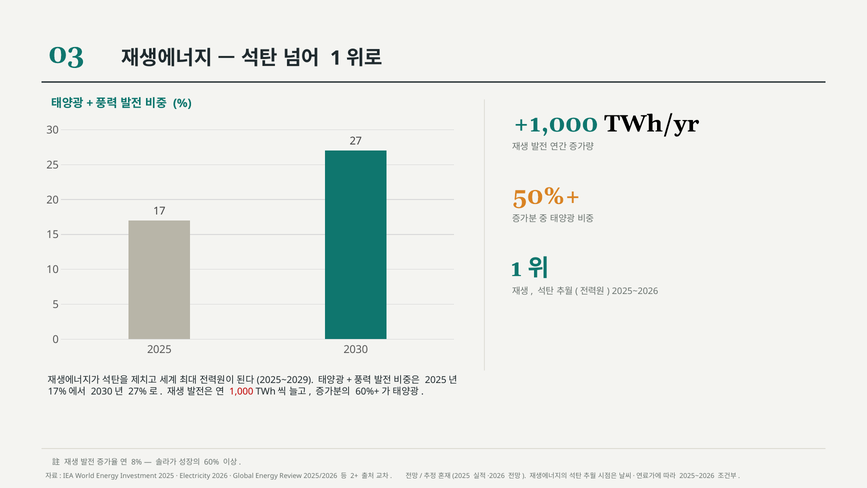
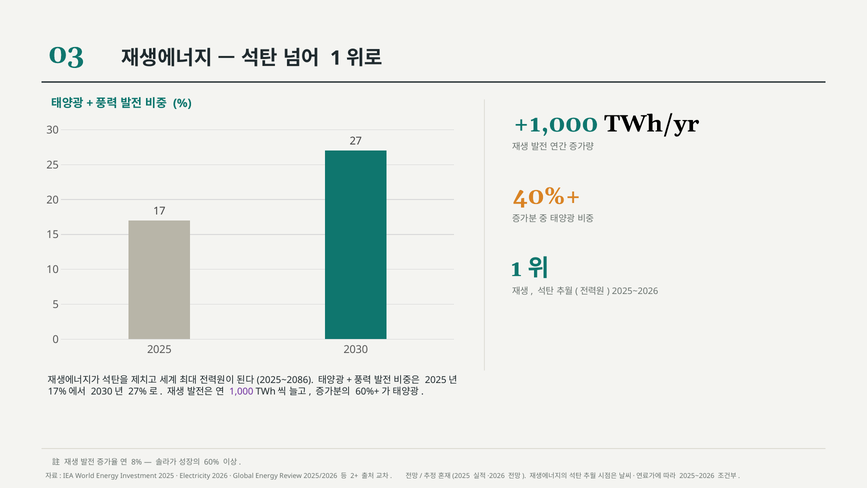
50%+: 50%+ -> 40%+ (547, 196)
2025~2029: 2025~2029 -> 2025~2086 (285, 380)
1,000 colour: red -> purple (241, 391)
